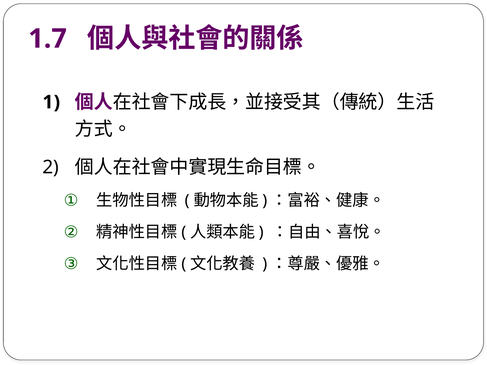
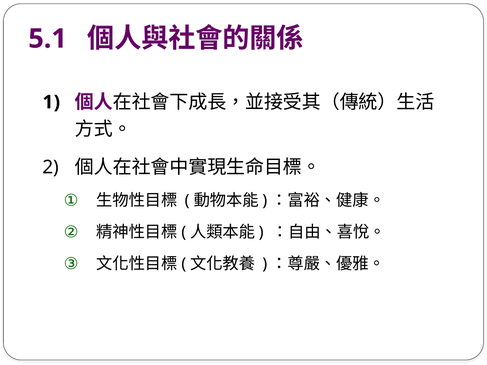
1.7: 1.7 -> 5.1 (48, 39)
